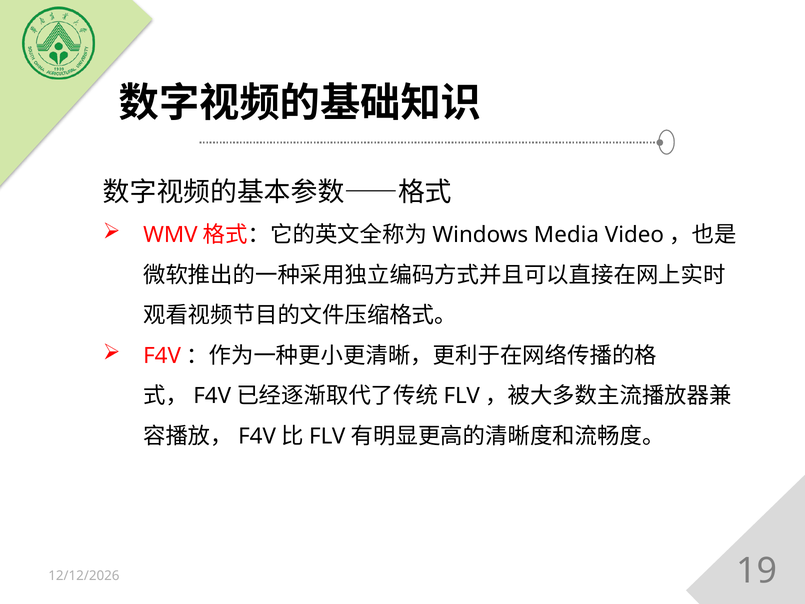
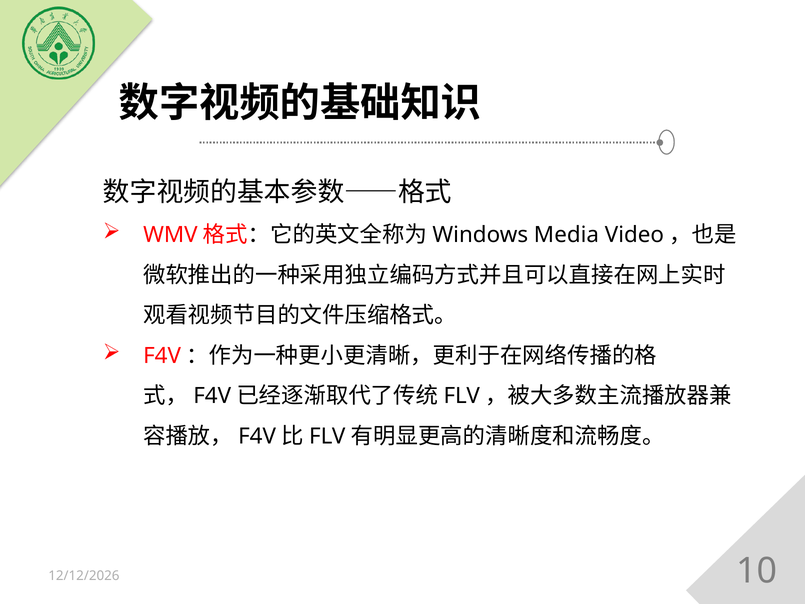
19: 19 -> 10 (757, 571)
